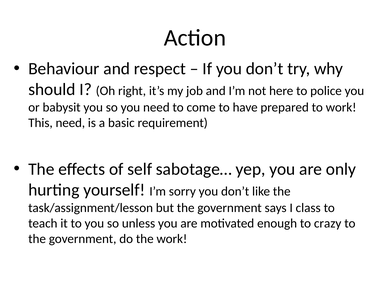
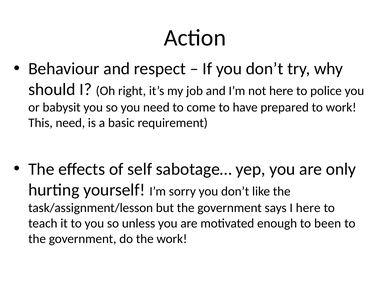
I class: class -> here (308, 208)
crazy: crazy -> been (328, 224)
